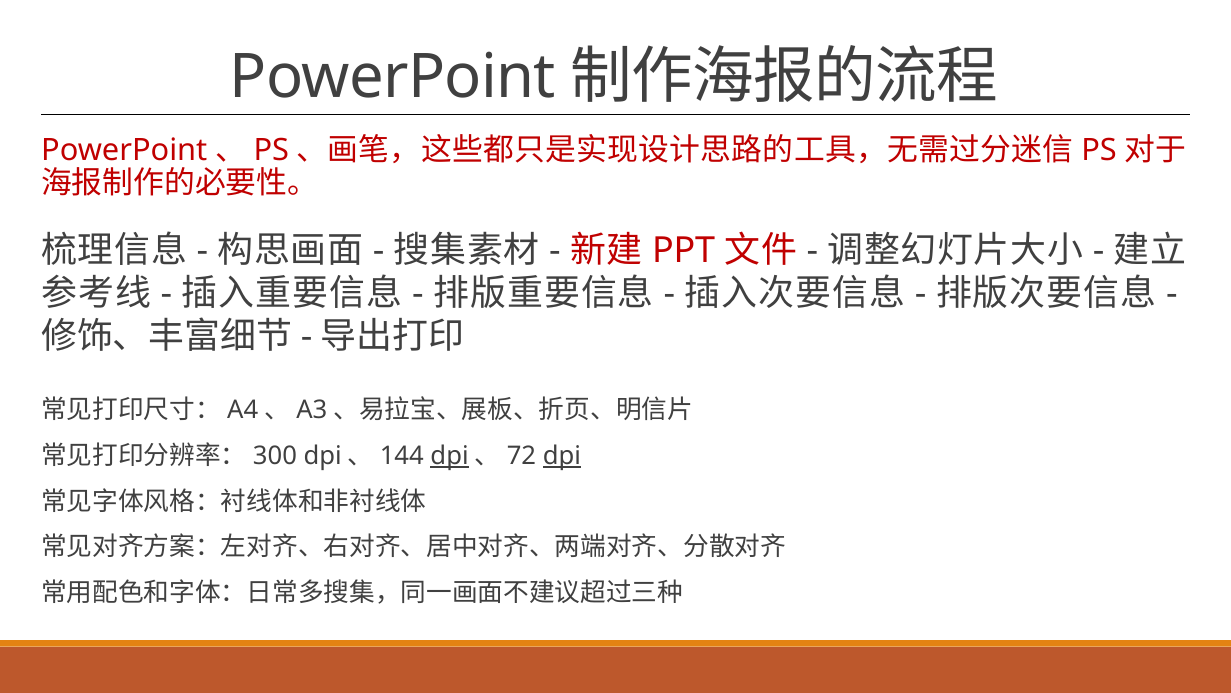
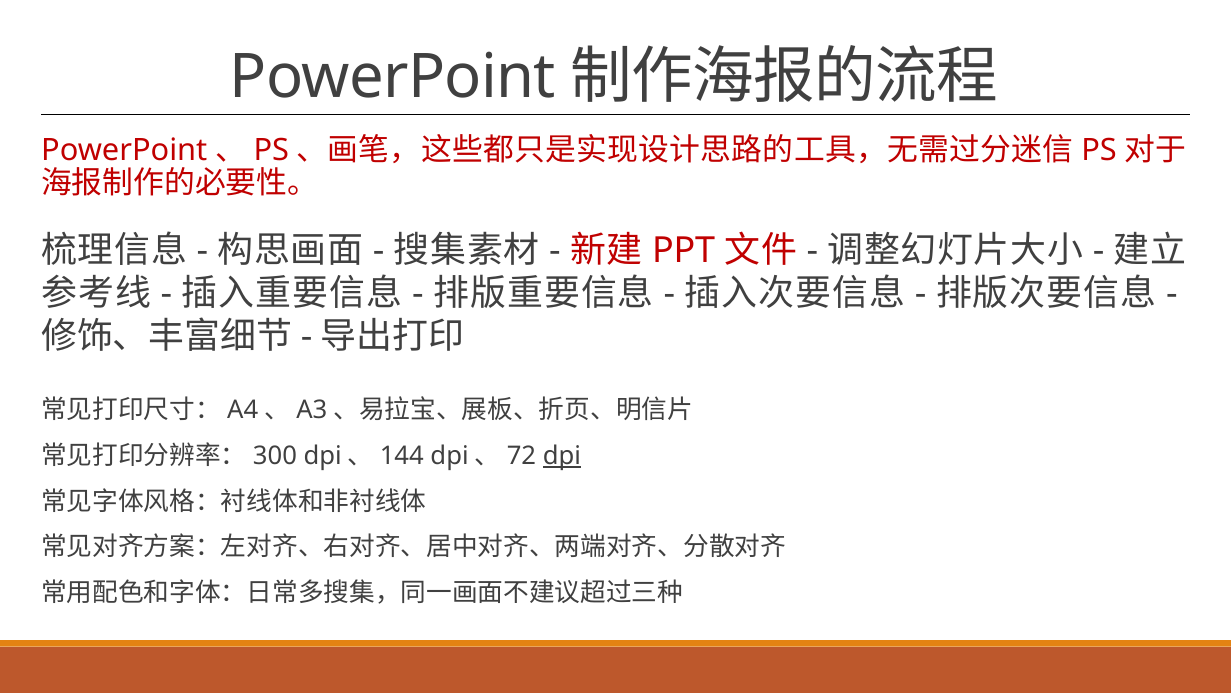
dpi underline: present -> none (450, 456)
